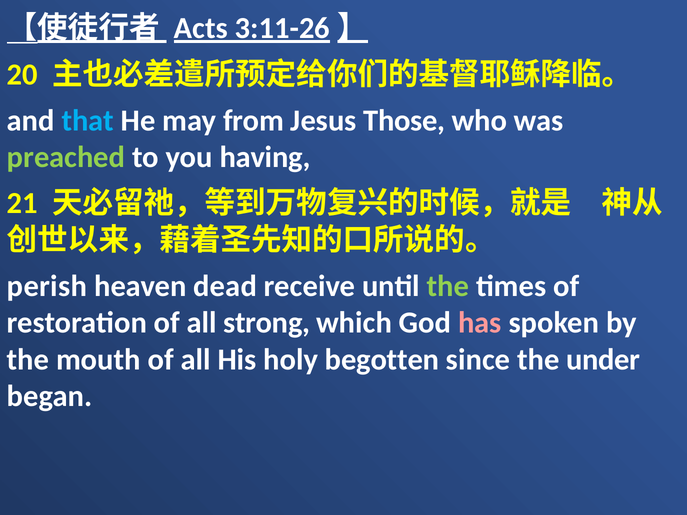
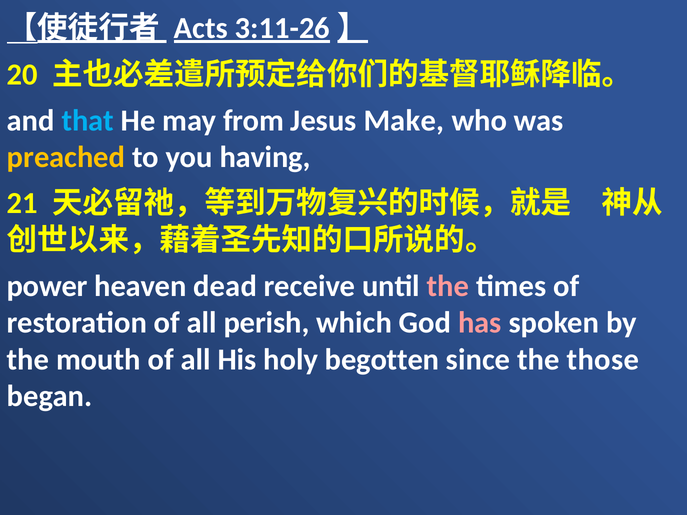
Those: Those -> Make (404, 121)
preached colour: light green -> yellow (66, 157)
perish: perish -> power (47, 286)
the colour: light green -> pink (448, 286)
strong: strong -> perish (267, 323)
under: under -> those (603, 360)
